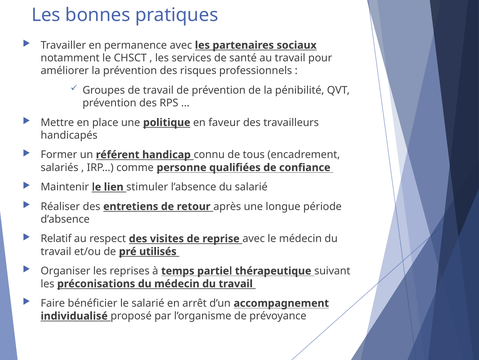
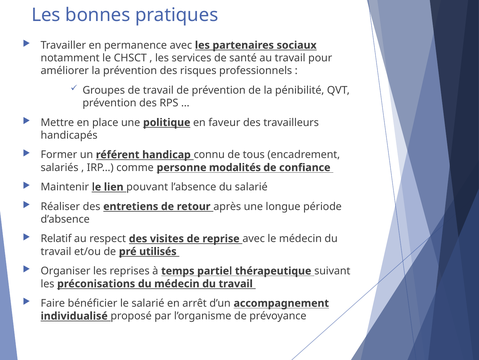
qualifiées: qualifiées -> modalités (235, 167)
stimuler: stimuler -> pouvant (147, 187)
